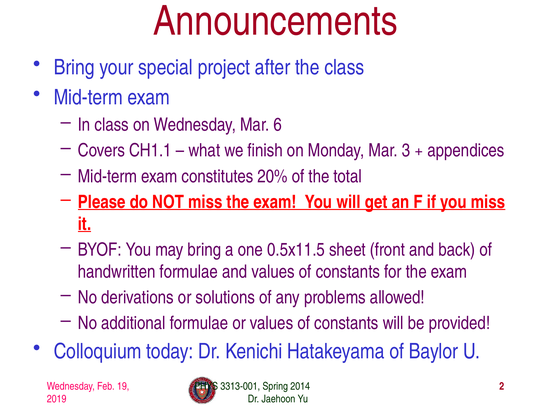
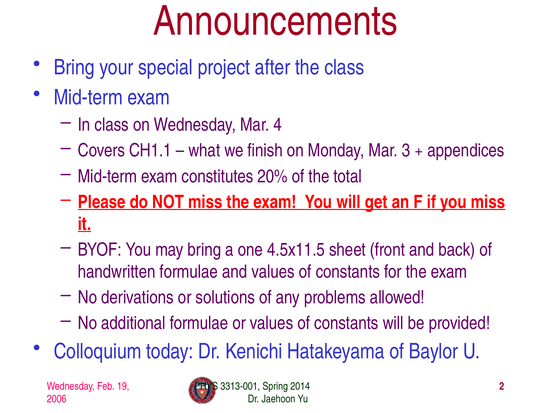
6: 6 -> 4 (278, 125)
0.5x11.5: 0.5x11.5 -> 4.5x11.5 (296, 250)
2019: 2019 -> 2006 (57, 399)
